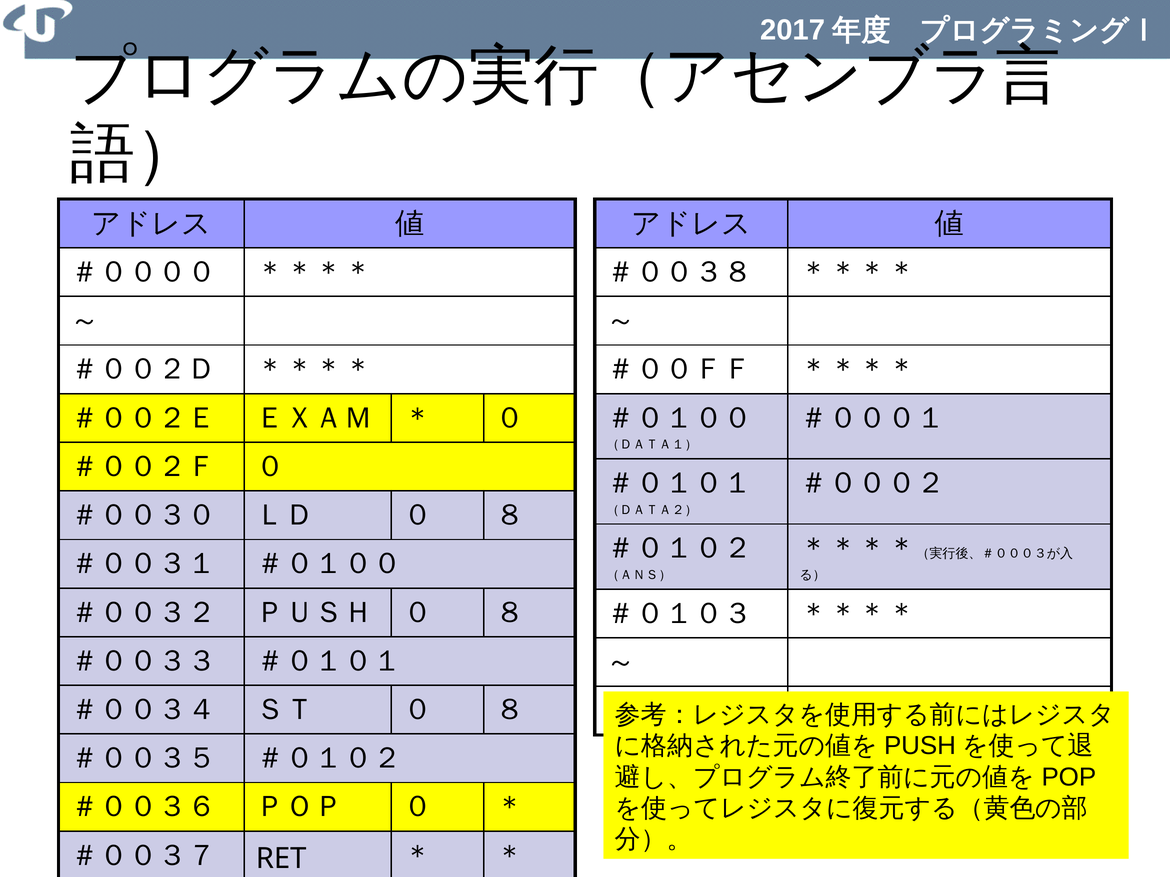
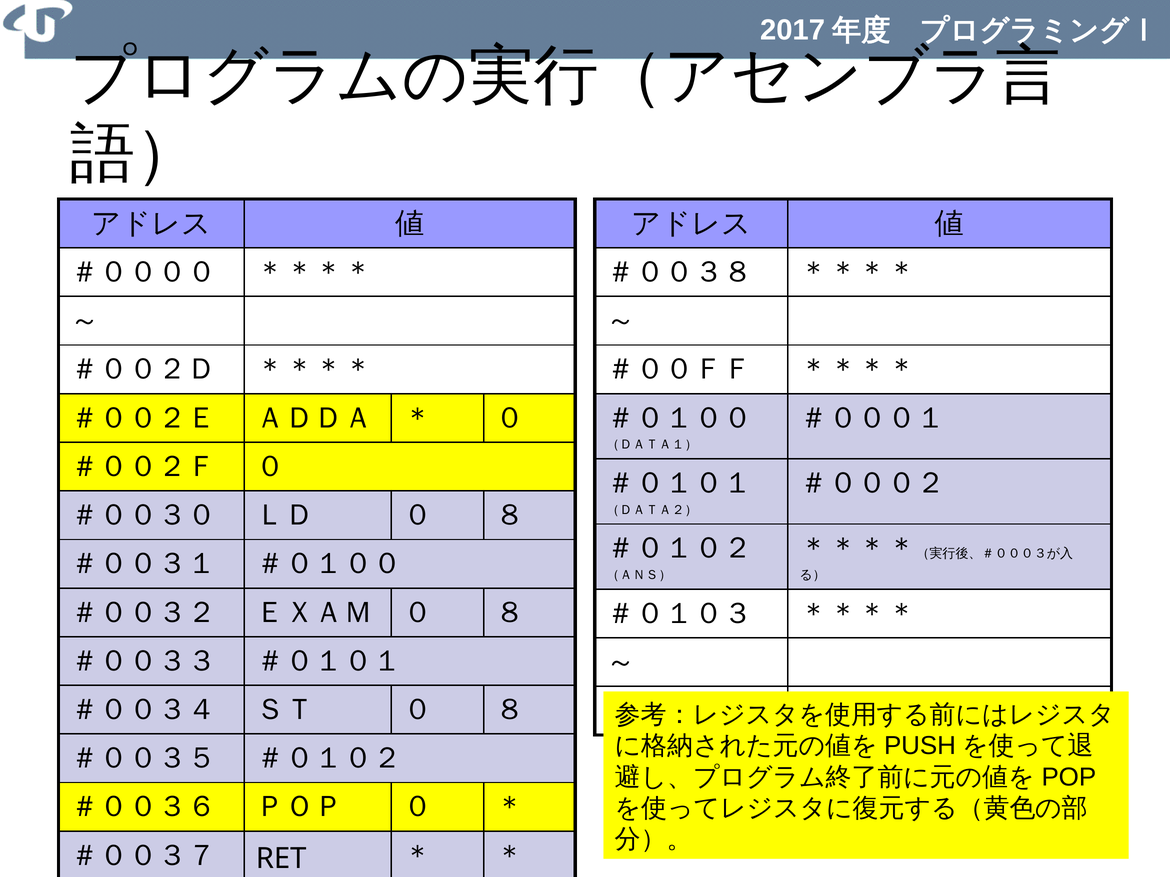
ＥＸＡＭ: ＥＸＡＭ -> ＡＤＤＡ (314, 418)
ＰＵＳＨ: ＰＵＳＨ -> ＥＸＡＭ (314, 613)
